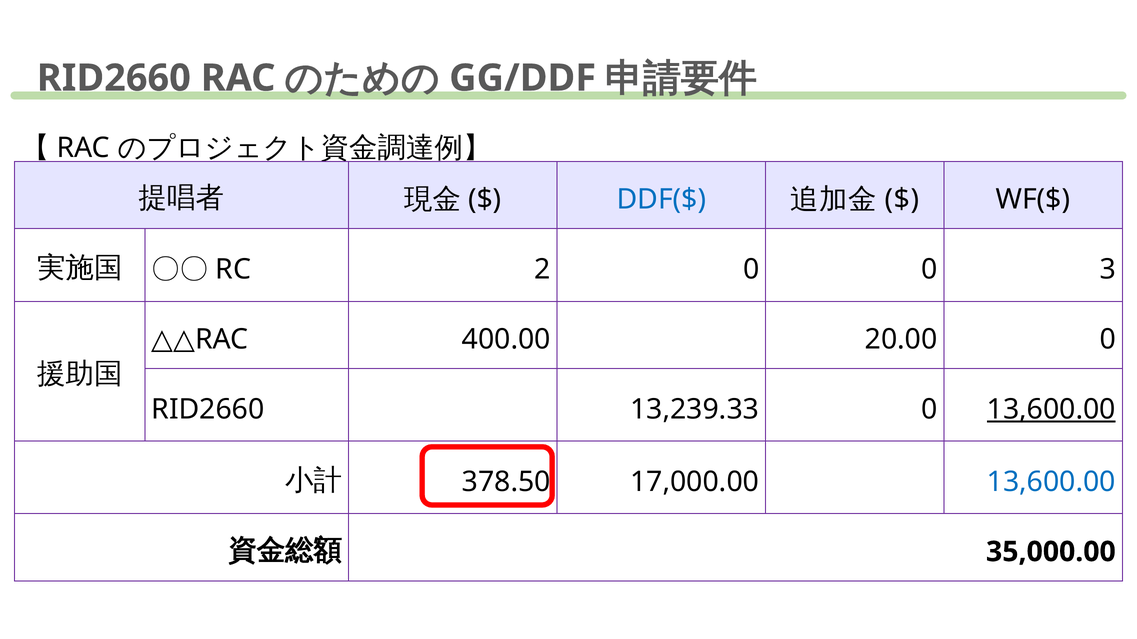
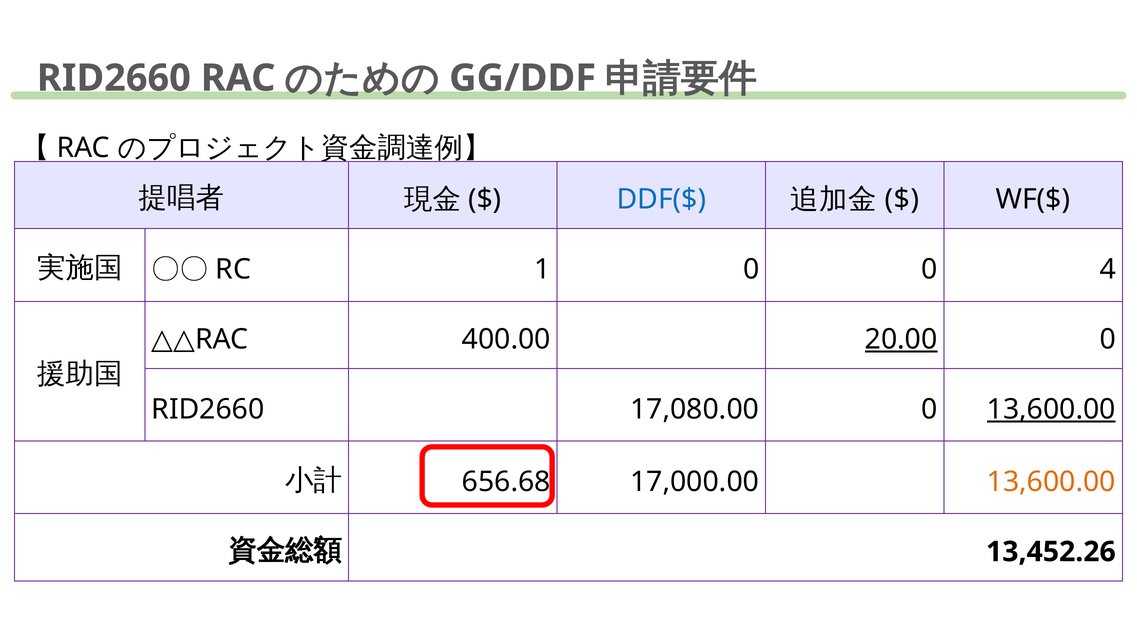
2: 2 -> 1 (543, 270)
3: 3 -> 4 (1108, 270)
20.00 underline: none -> present (901, 340)
13,239.33: 13,239.33 -> 17,080.00 (695, 410)
378.50: 378.50 -> 656.68 (506, 482)
13,600.00 colour: blue -> orange (1051, 482)
35,000.00: 35,000.00 -> 13,452.26 (1051, 552)
